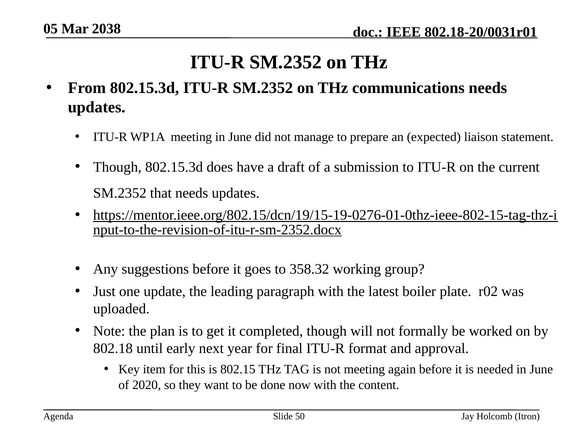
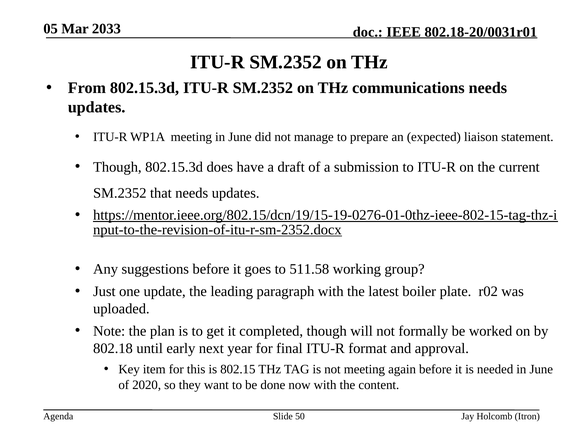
2038: 2038 -> 2033 (106, 29)
358.32: 358.32 -> 511.58 (309, 269)
